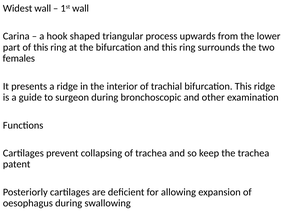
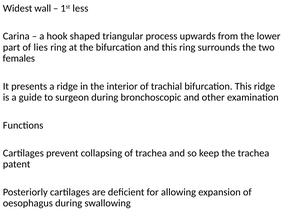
1st wall: wall -> less (80, 8)
of this: this -> lies (41, 47)
